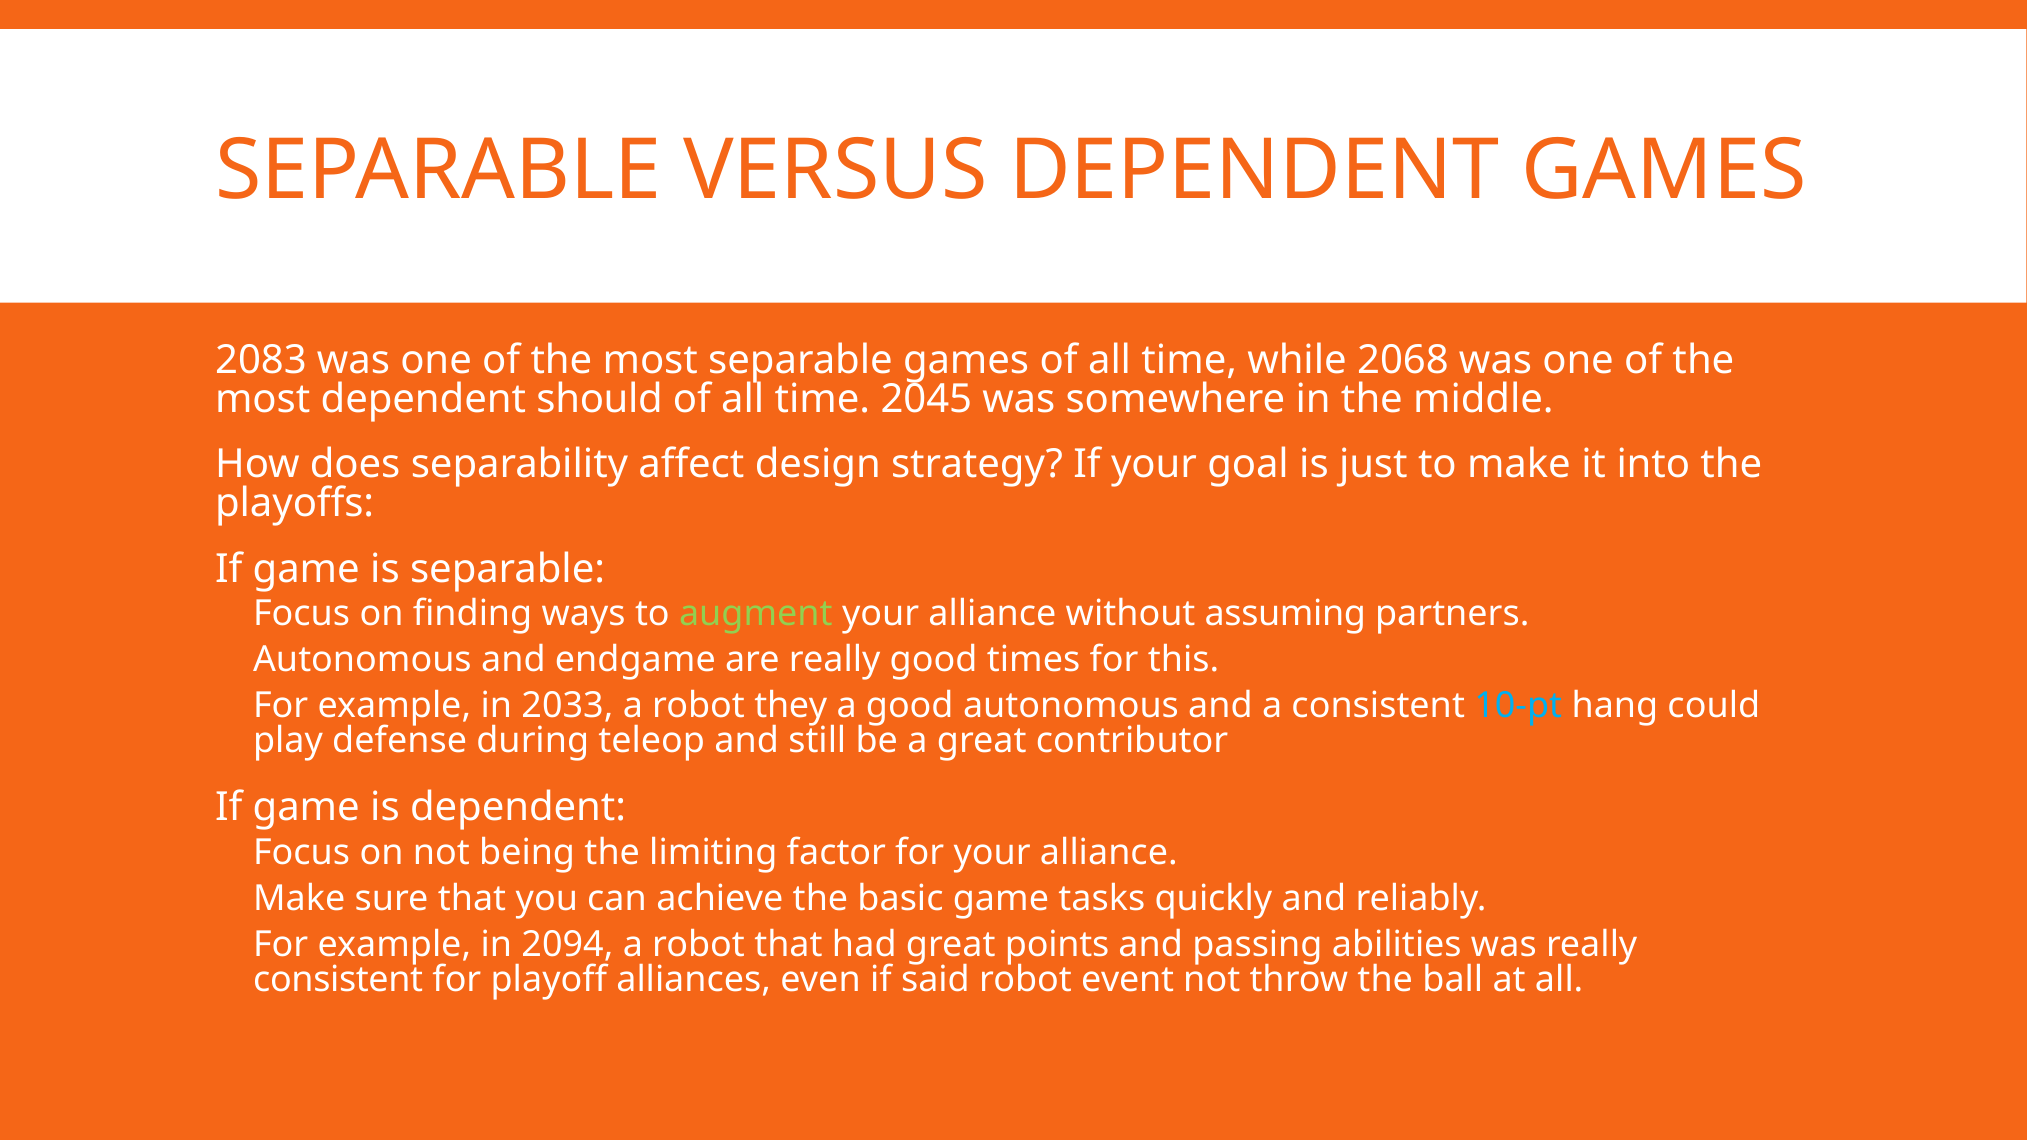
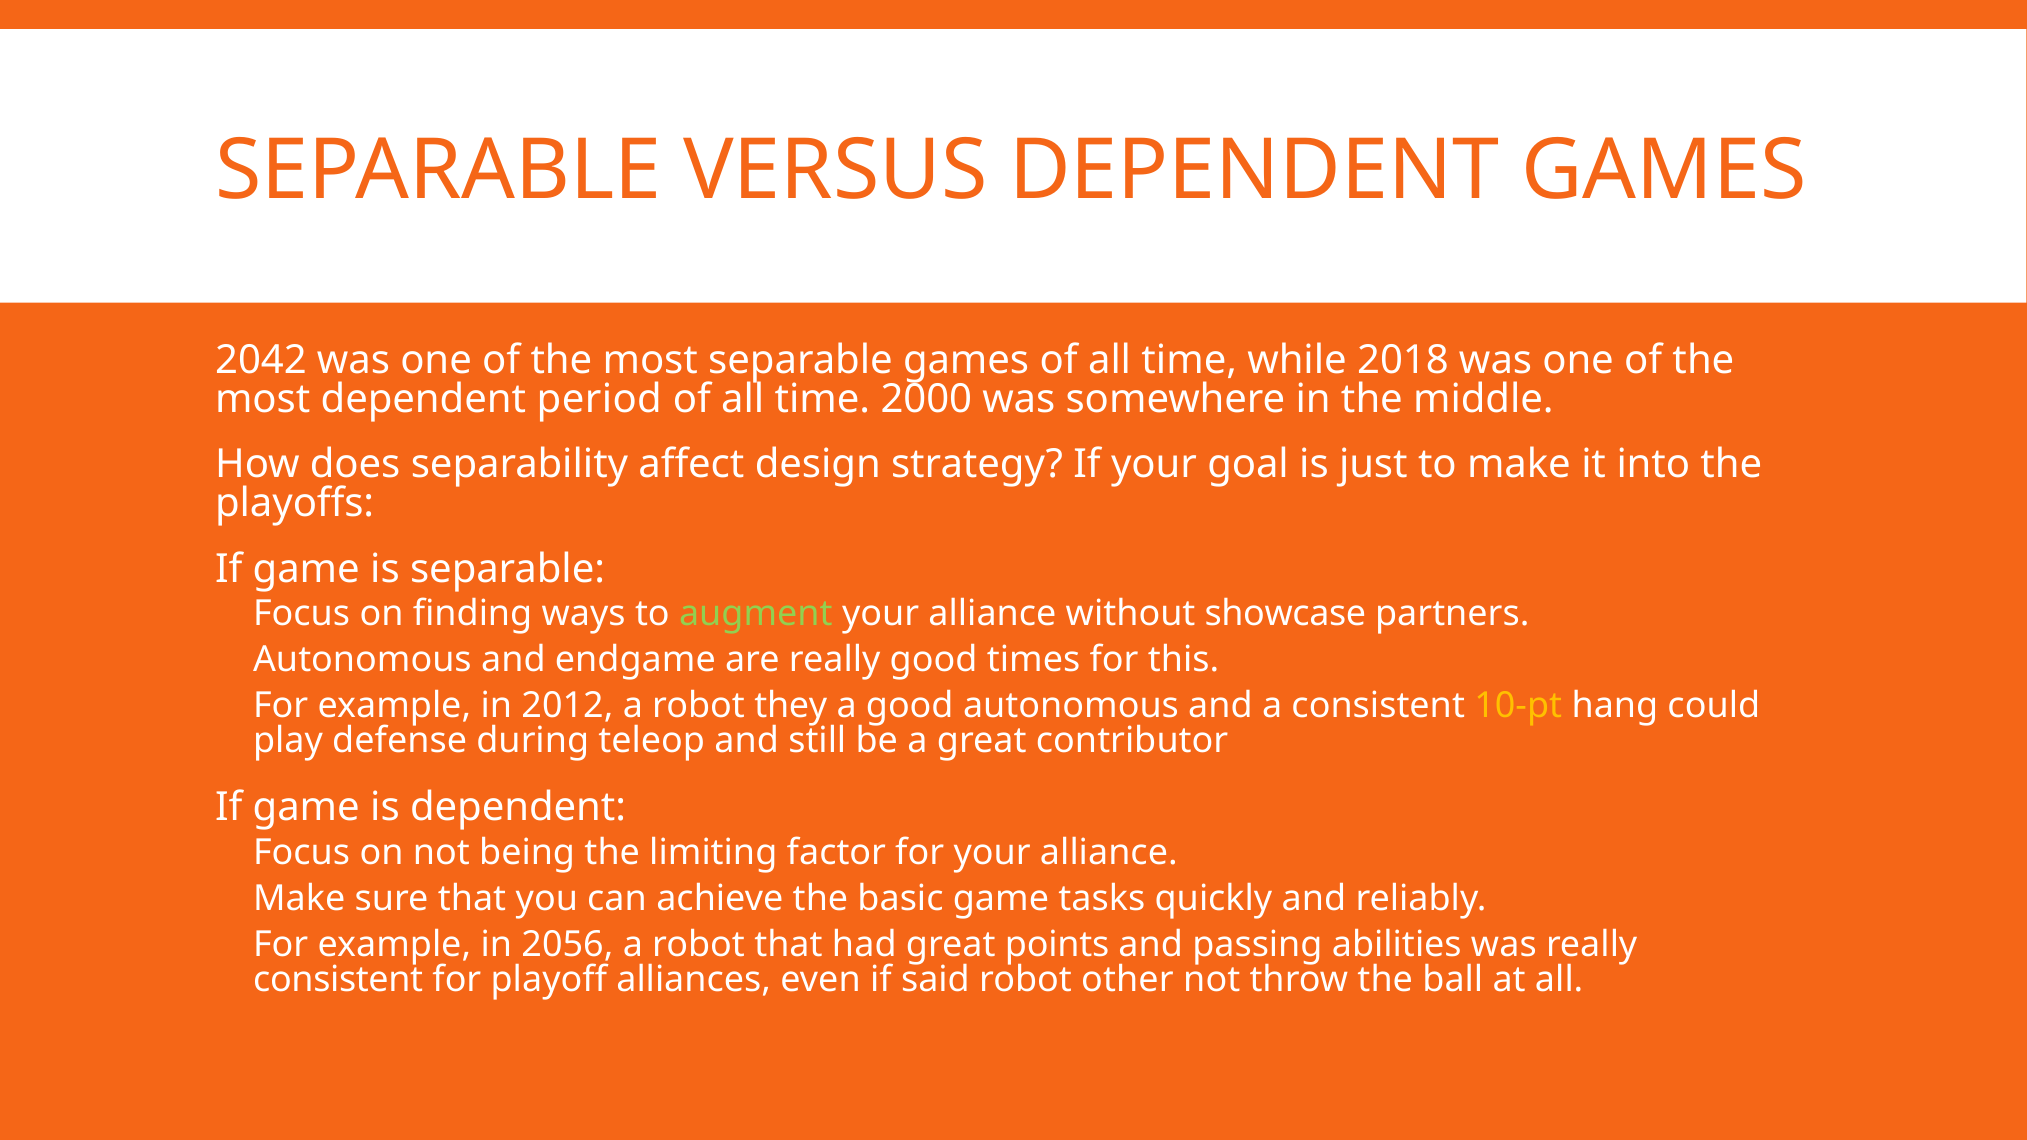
2083: 2083 -> 2042 (261, 360)
2068: 2068 -> 2018 (1403, 360)
should: should -> period (599, 399)
2045: 2045 -> 2000 (926, 399)
assuming: assuming -> showcase (1285, 614)
2033: 2033 -> 2012 (567, 706)
10-pt colour: light blue -> yellow (1518, 706)
2094: 2094 -> 2056 (567, 945)
event: event -> other (1127, 980)
